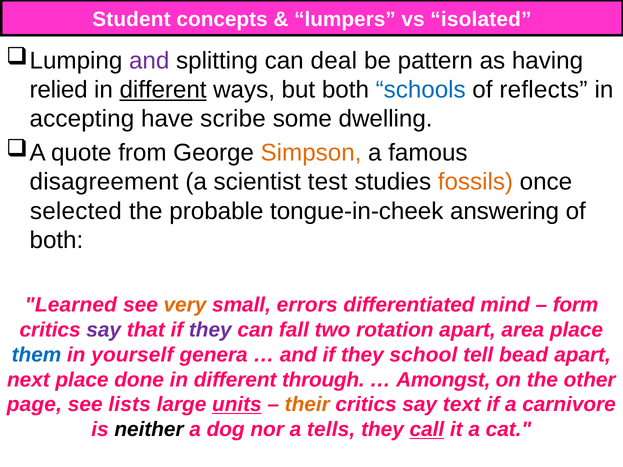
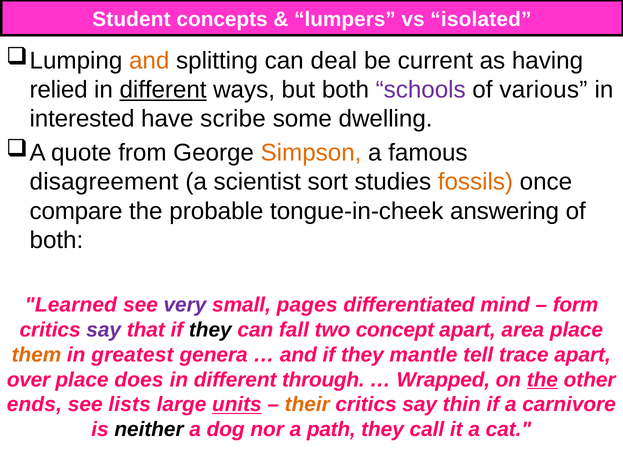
and colour: purple -> orange (149, 61)
pattern: pattern -> current (435, 61)
schools colour: blue -> purple (421, 90)
reflects: reflects -> various (543, 90)
accepting: accepting -> interested (82, 119)
test: test -> sort (328, 182)
selected: selected -> compare (76, 211)
very colour: orange -> purple (185, 305)
errors: errors -> pages (307, 305)
they colour: purple -> black (210, 330)
rotation: rotation -> concept (395, 330)
them colour: blue -> orange (36, 355)
yourself: yourself -> greatest (132, 355)
school: school -> mantle (423, 355)
bead: bead -> trace (524, 355)
next: next -> over (29, 380)
done: done -> does (139, 380)
Amongst: Amongst -> Wrapped (443, 380)
the underline: none -> present (542, 380)
page: page -> ends (34, 405)
text: text -> thin (462, 405)
tells: tells -> path (331, 430)
call underline: present -> none (427, 430)
